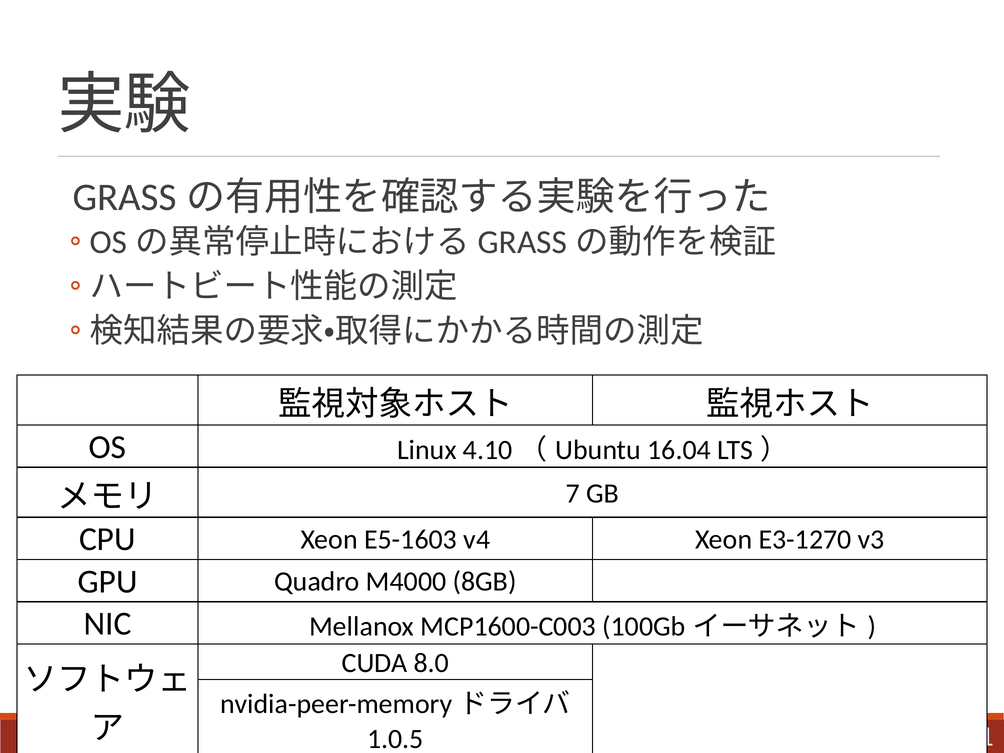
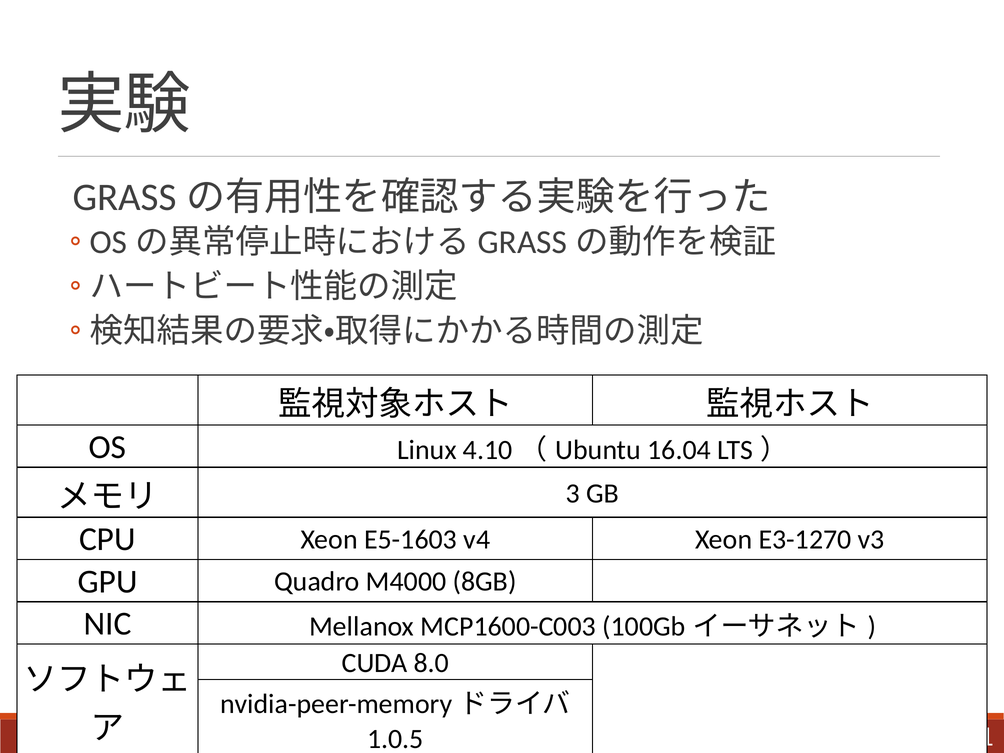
7: 7 -> 3 (573, 493)
